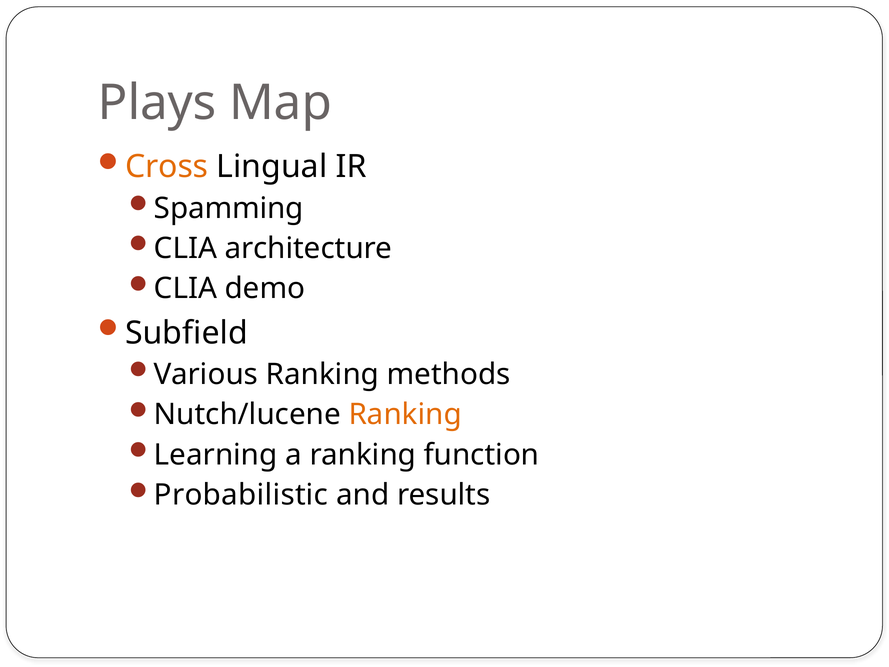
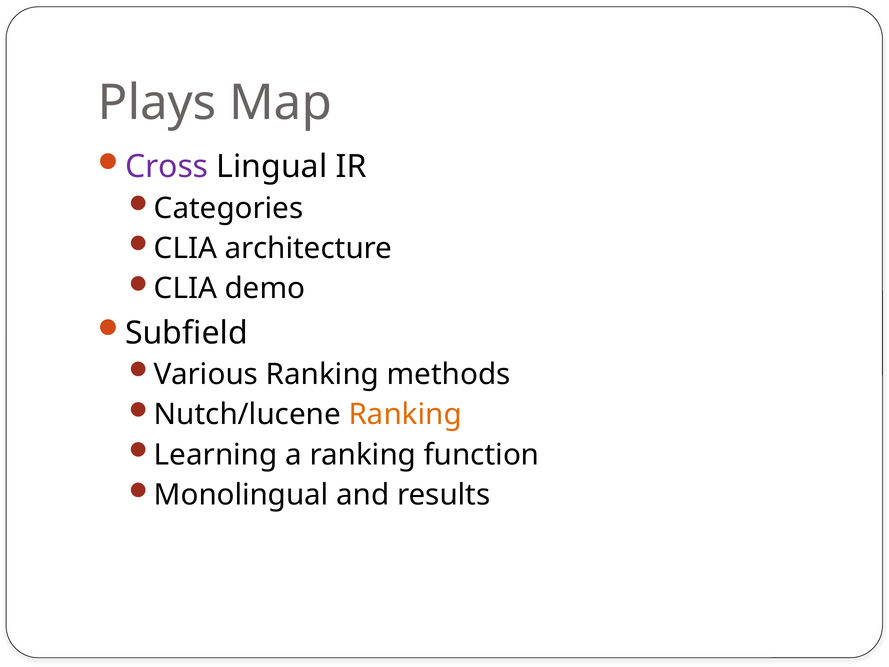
Cross colour: orange -> purple (167, 167)
Spamming: Spamming -> Categories (229, 208)
Probabilistic: Probabilistic -> Monolingual (241, 495)
